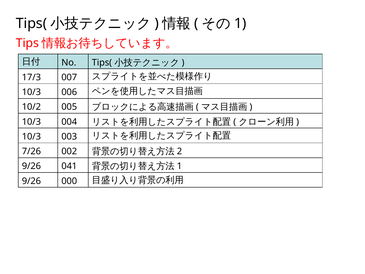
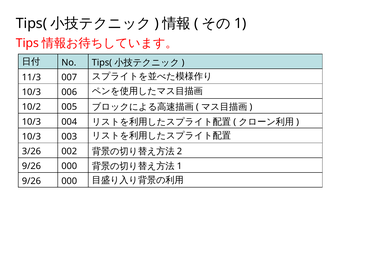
17/3: 17/3 -> 11/3 (31, 77)
7/26: 7/26 -> 3/26 (31, 151)
041: 041 -> 000 (69, 166)
